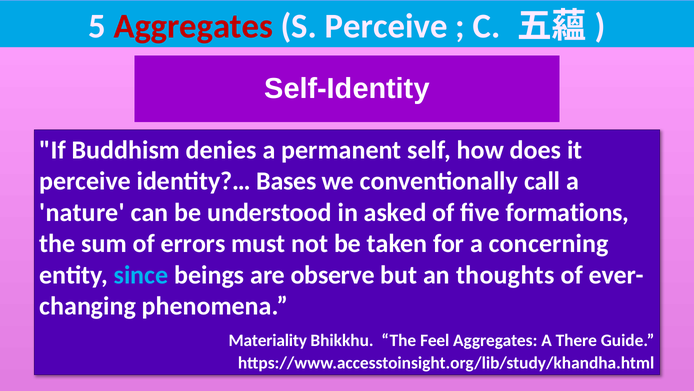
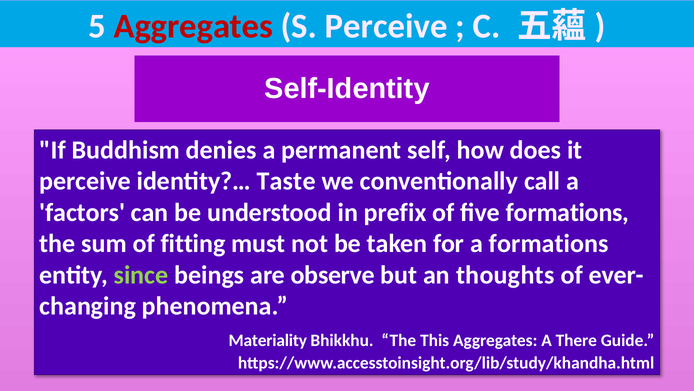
Bases: Bases -> Taste (286, 181)
nature: nature -> factors (82, 212)
asked: asked -> prefix (395, 212)
errors: errors -> fitting (193, 243)
a concerning: concerning -> formations (549, 243)
since colour: light blue -> light green (141, 275)
Feel: Feel -> This (435, 340)
